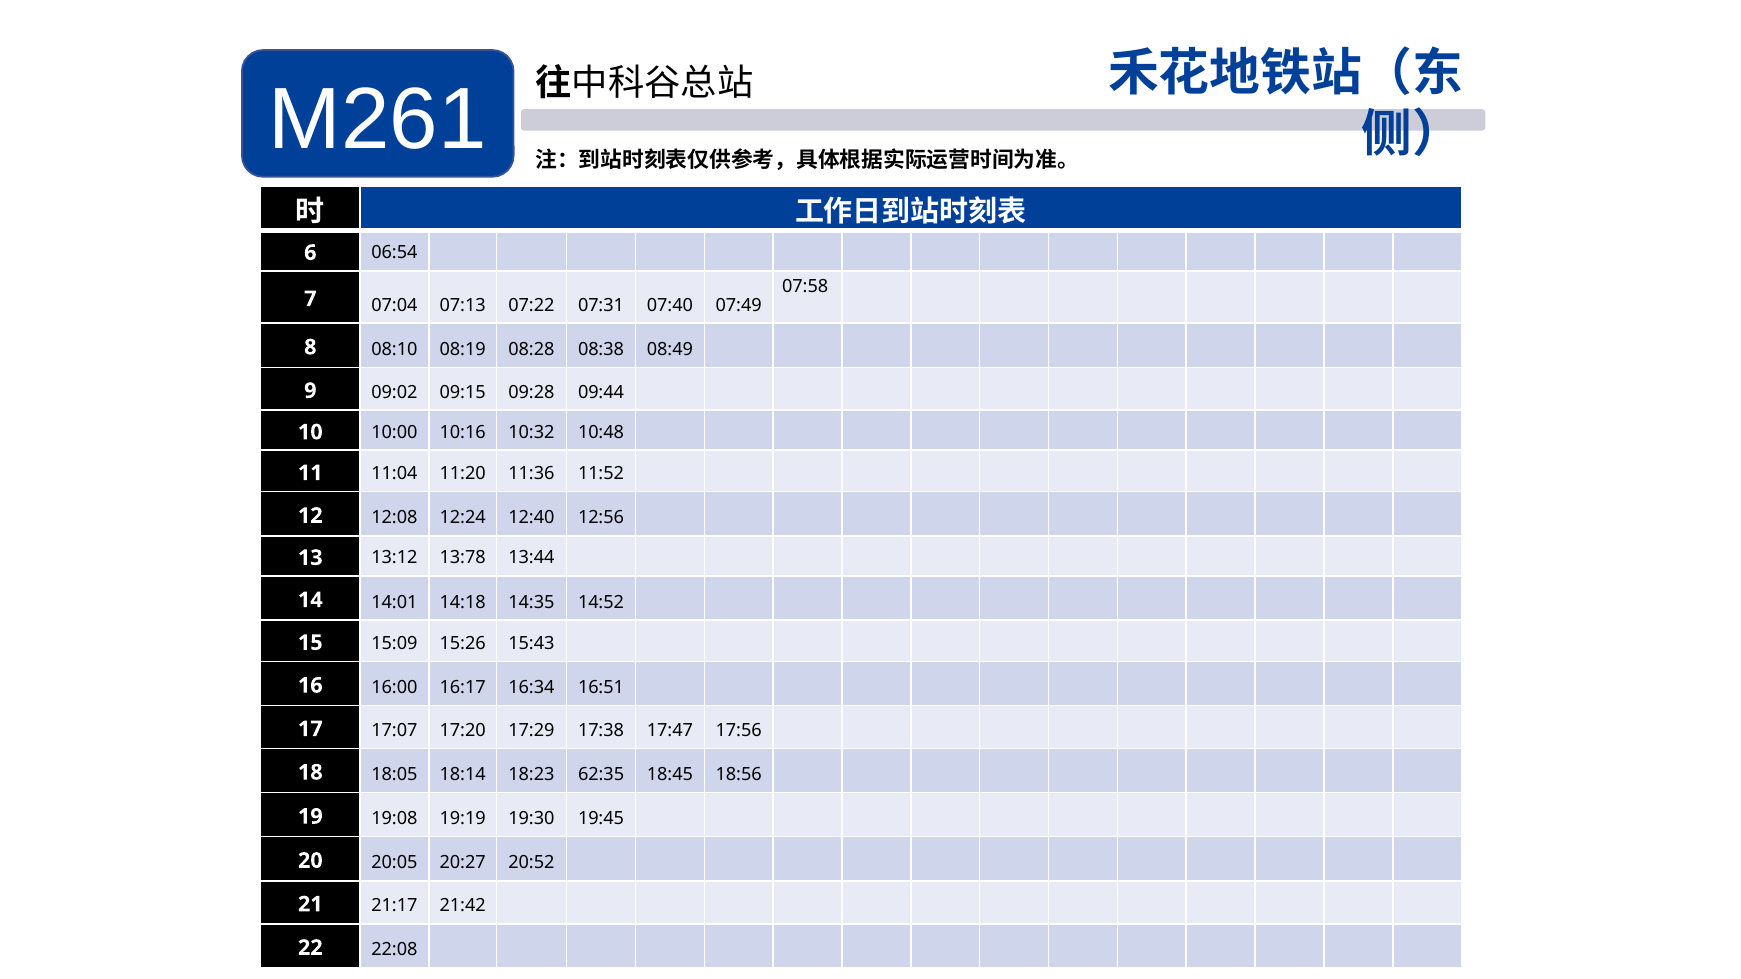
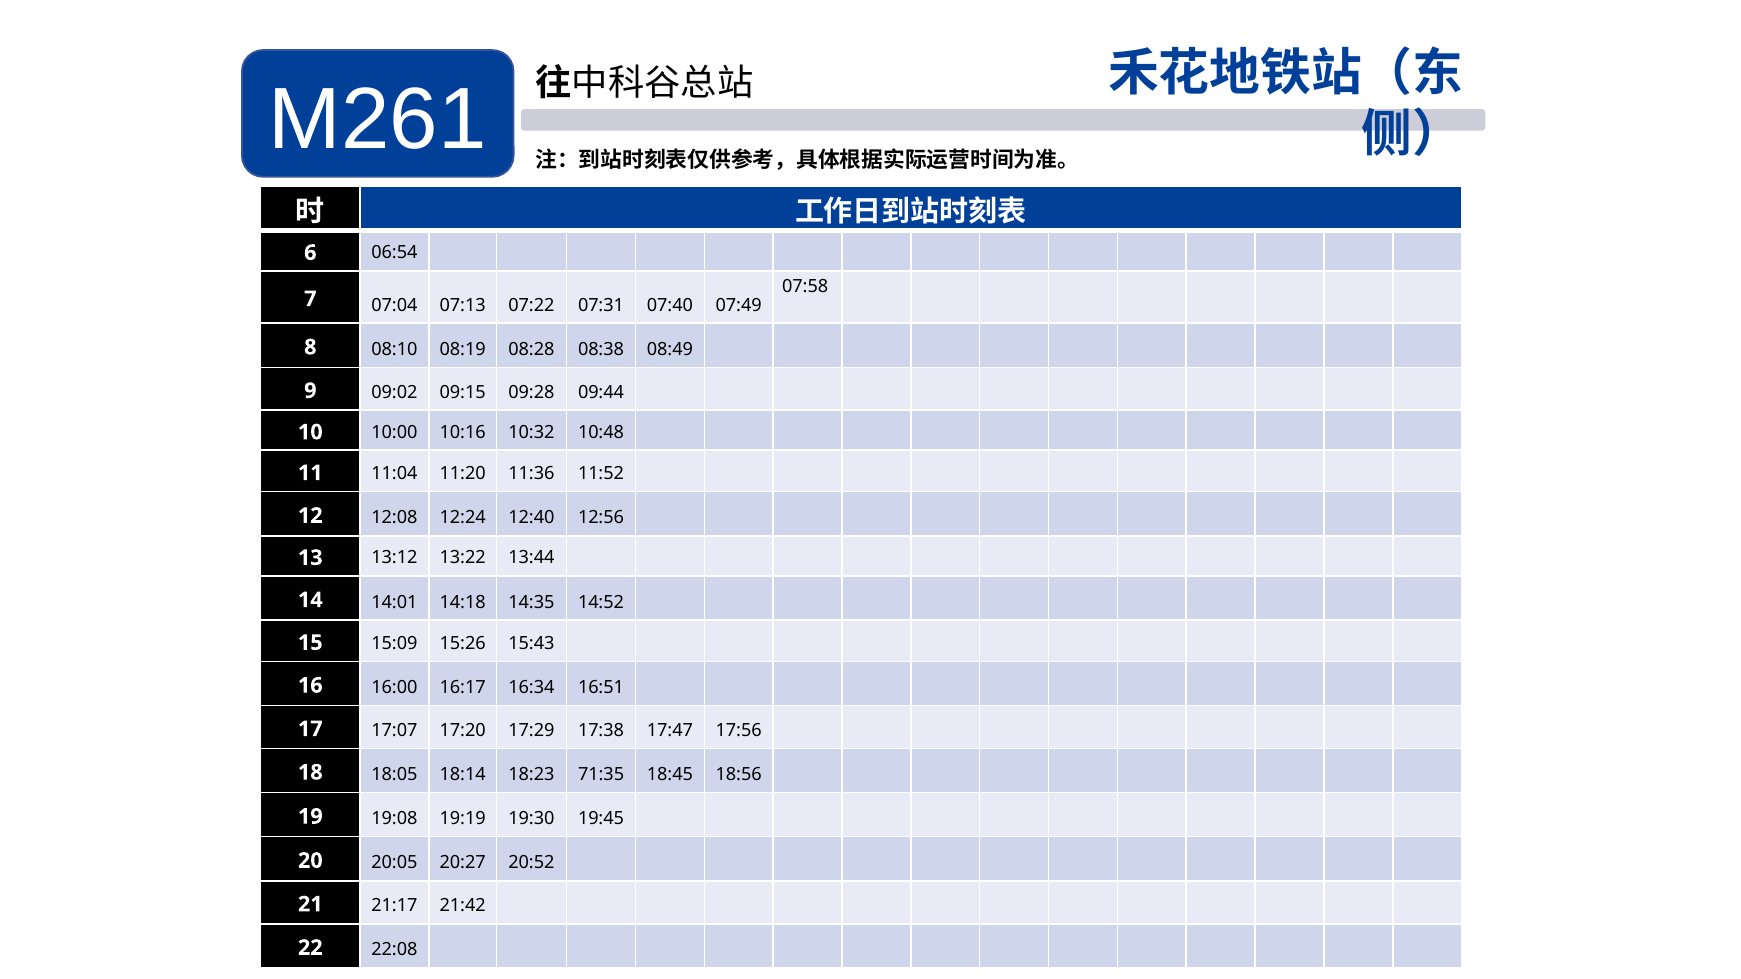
13:78: 13:78 -> 13:22 (463, 558)
62:35: 62:35 -> 71:35 (601, 775)
